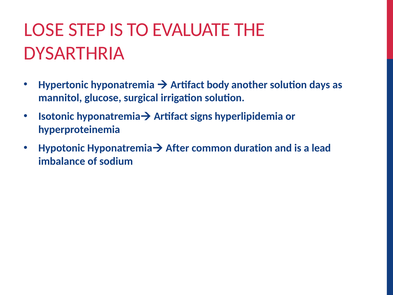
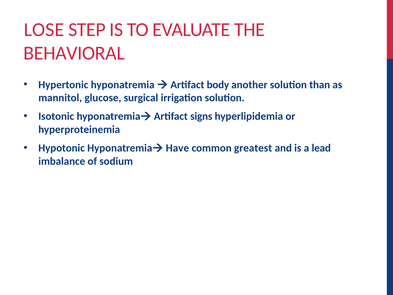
DYSARTHRIA: DYSARTHRIA -> BEHAVIORAL (74, 53)
days: days -> than (320, 85)
After: After -> Have (177, 148)
duration: duration -> greatest (253, 148)
